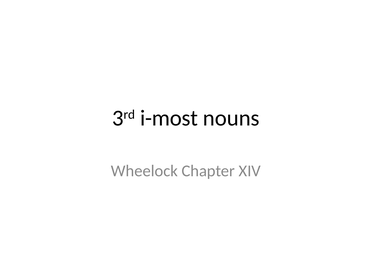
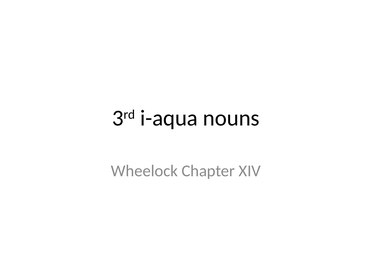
i-most: i-most -> i-aqua (169, 118)
